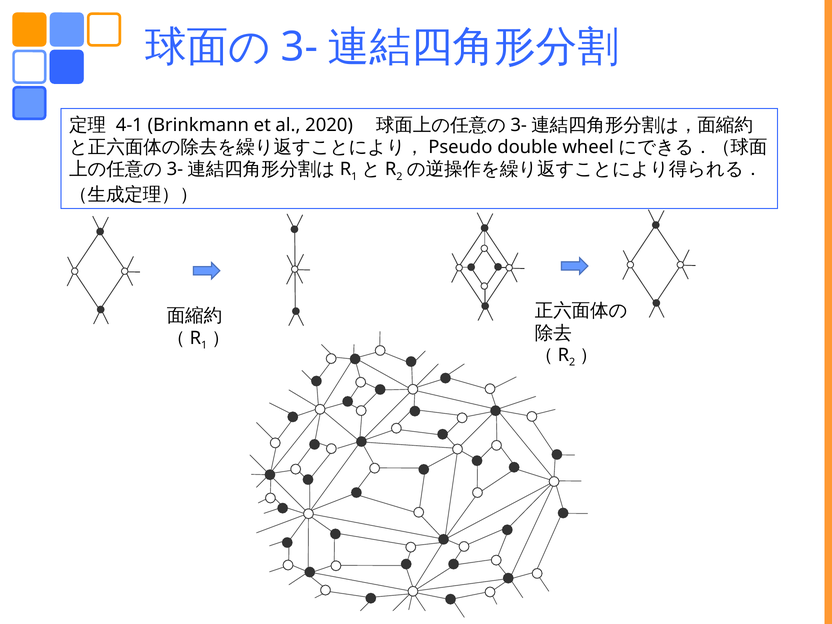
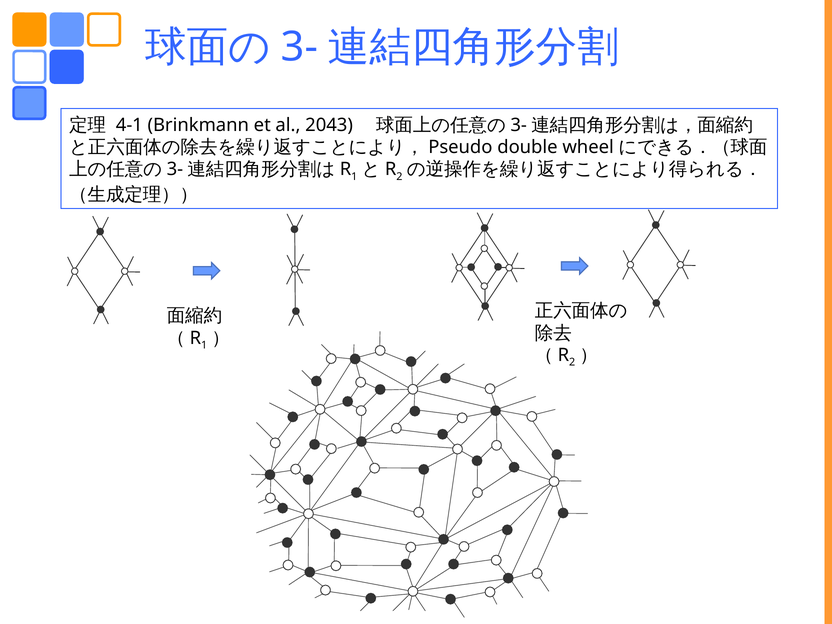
2020: 2020 -> 2043 (329, 125)
